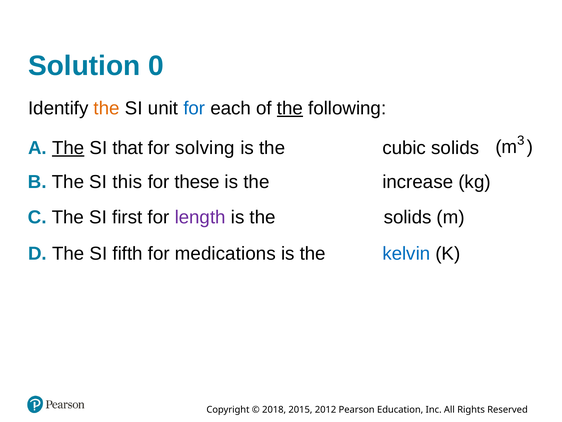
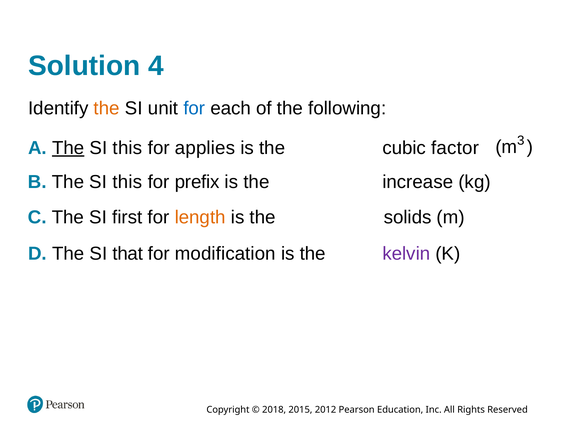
0: 0 -> 4 (156, 66)
the underline: present -> none (290, 108)
that: that -> this (127, 148)
solving: solving -> applies (205, 148)
cubic solids: solids -> factor (455, 148)
these: these -> prefix (197, 182)
length colour: purple -> orange (200, 217)
fifth: fifth -> that (128, 253)
medications: medications -> modification (225, 253)
kelvin colour: blue -> purple (406, 253)
